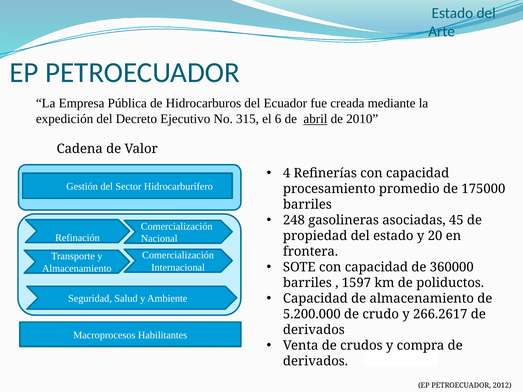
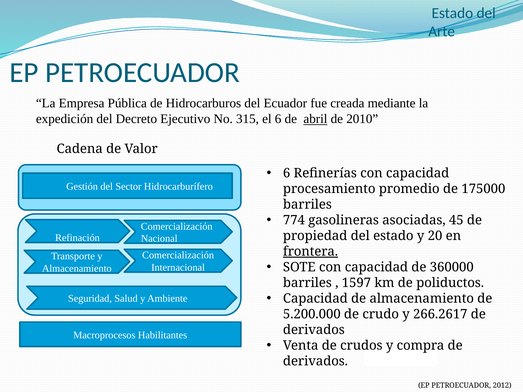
4: 4 -> 6 (287, 173)
248: 248 -> 774 (294, 220)
frontera underline: none -> present (311, 252)
